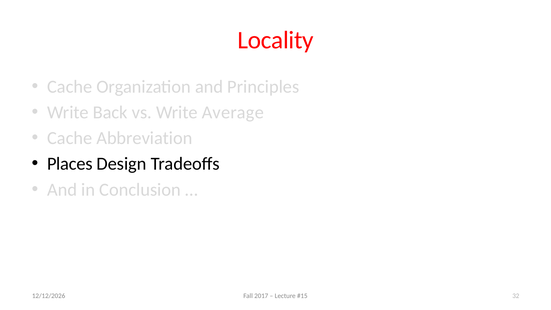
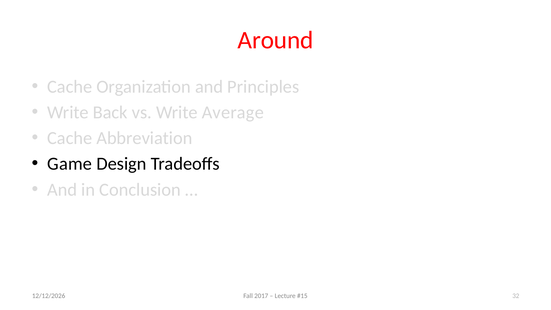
Locality: Locality -> Around (275, 40)
Places: Places -> Game (70, 164)
